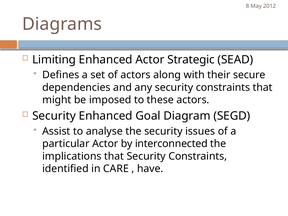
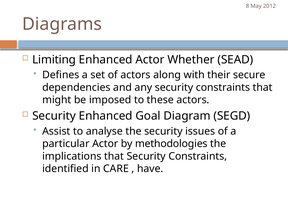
Strategic: Strategic -> Whether (191, 60)
interconnected: interconnected -> methodologies (171, 144)
